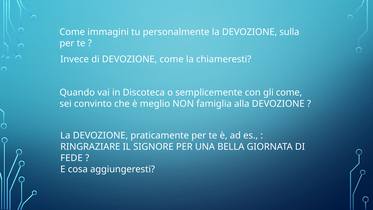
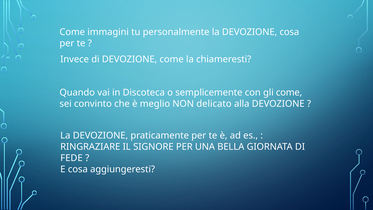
DEVOZIONE sulla: sulla -> cosa (289, 32)
famiglia: famiglia -> delicato (214, 104)
